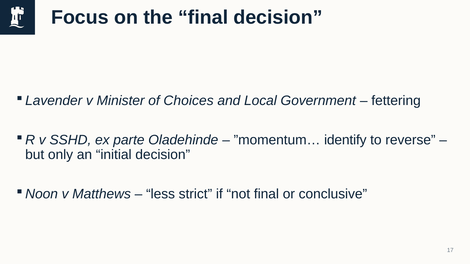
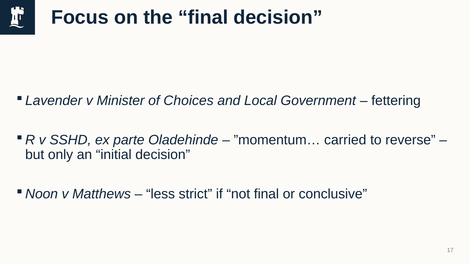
identify: identify -> carried (345, 140)
